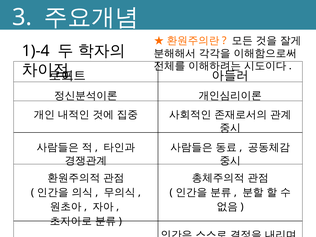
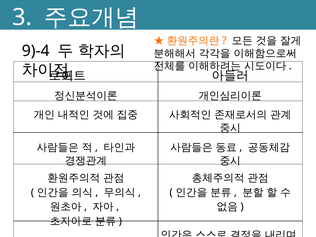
1)-4: 1)-4 -> 9)-4 (36, 51)
